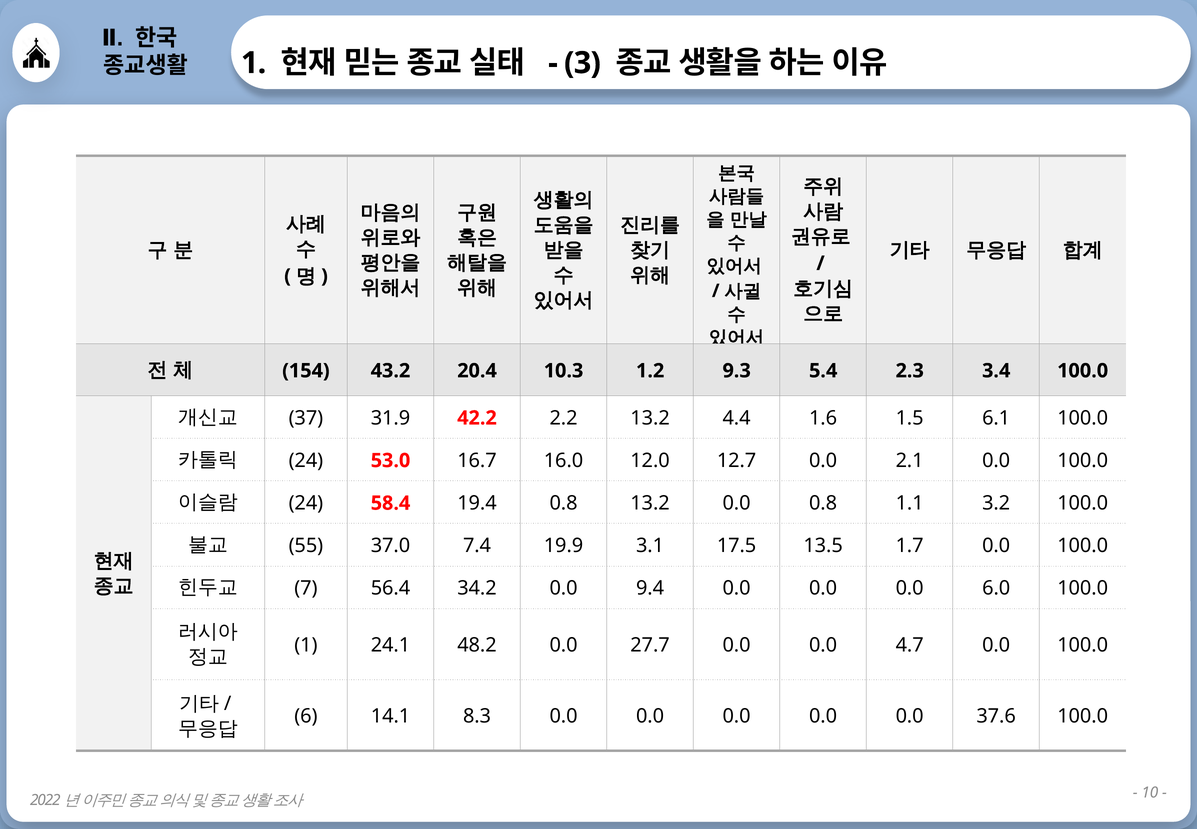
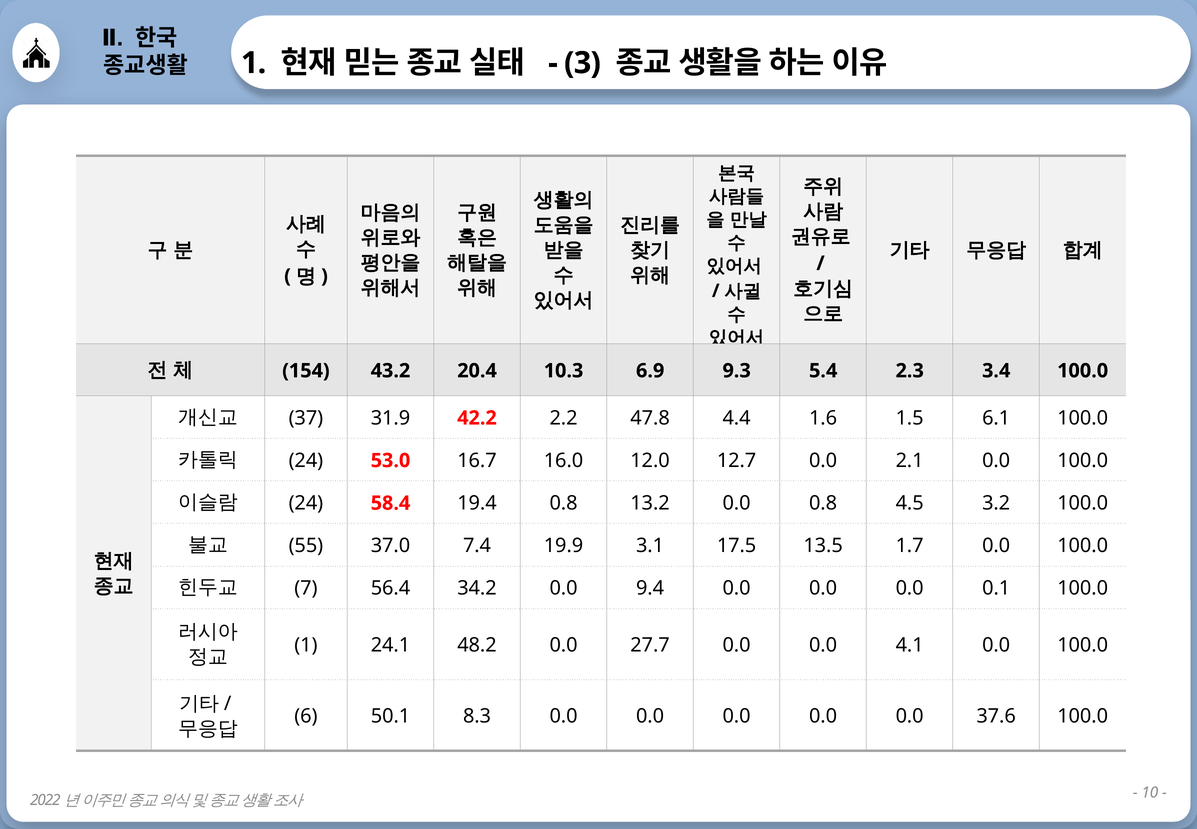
1.2: 1.2 -> 6.9 (650, 371)
2.2 13.2: 13.2 -> 47.8 (650, 418)
1.1: 1.1 -> 4.5 (910, 503)
6.0: 6.0 -> 0.1 (996, 588)
4.7: 4.7 -> 4.1 (910, 645)
14.1: 14.1 -> 50.1 (391, 716)
